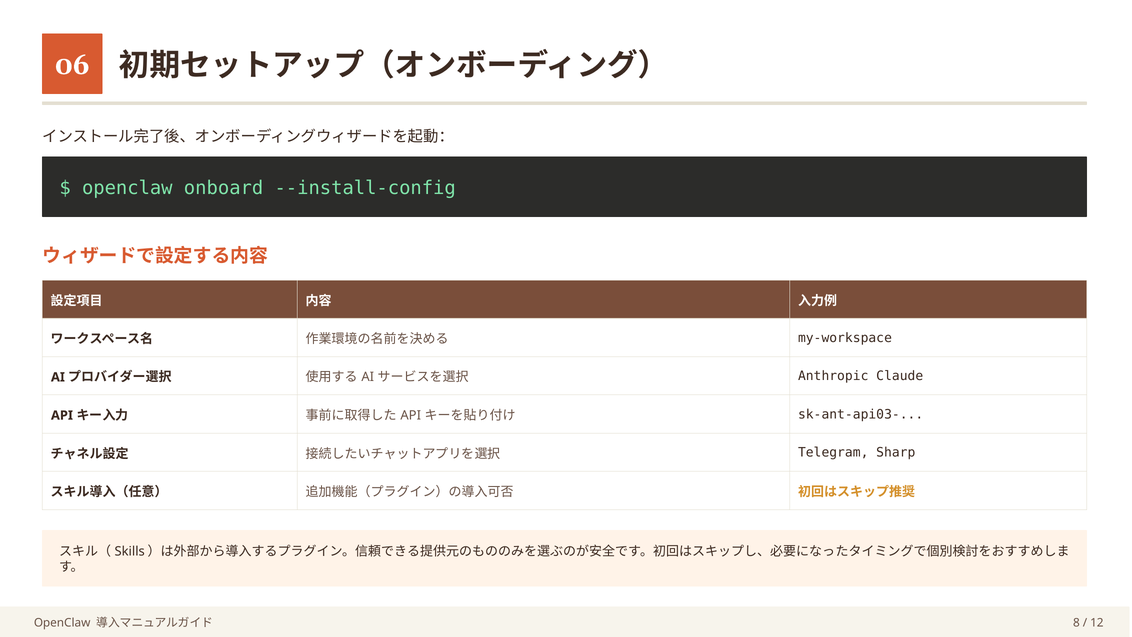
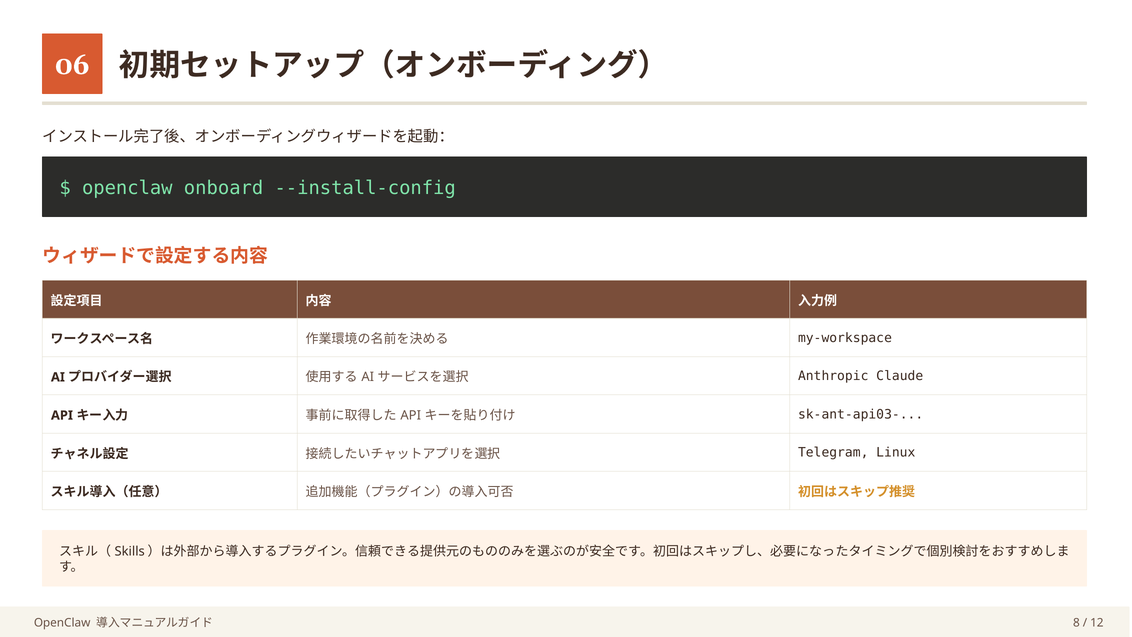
Sharp: Sharp -> Linux (896, 452)
